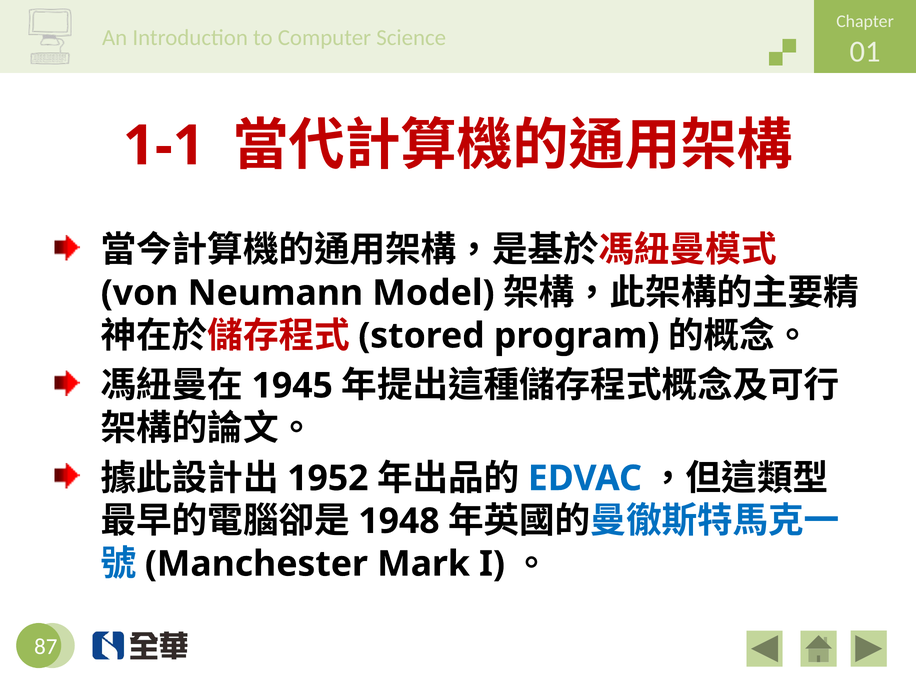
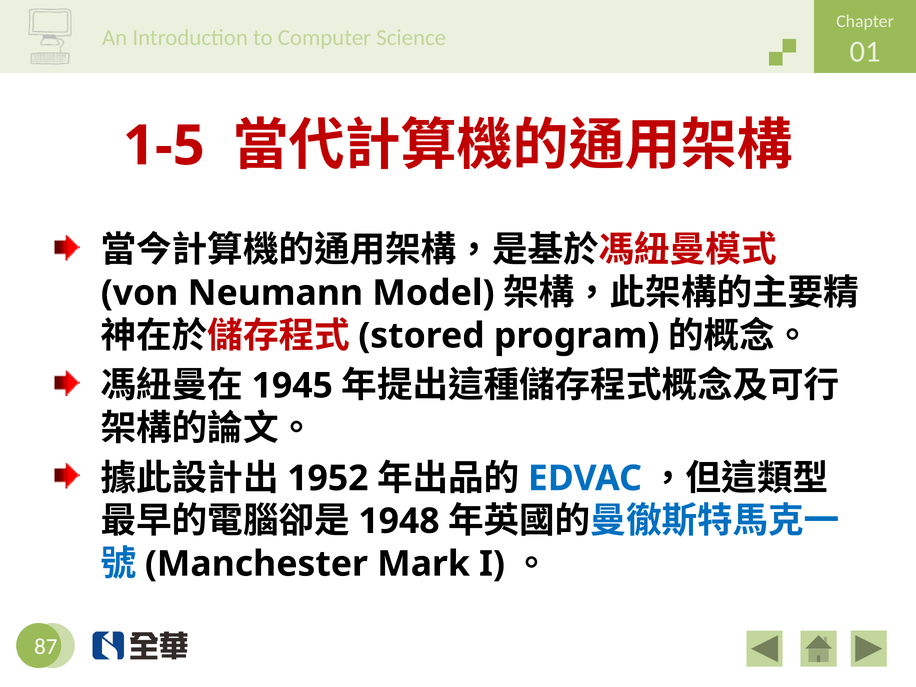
1-1: 1-1 -> 1-5 (164, 146)
